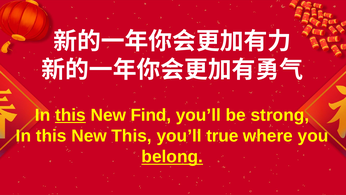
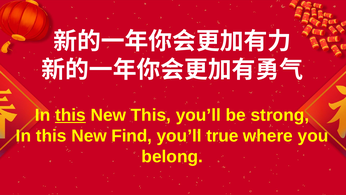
New Find: Find -> This (151, 115)
New This: This -> Find (132, 136)
belong underline: present -> none (172, 156)
